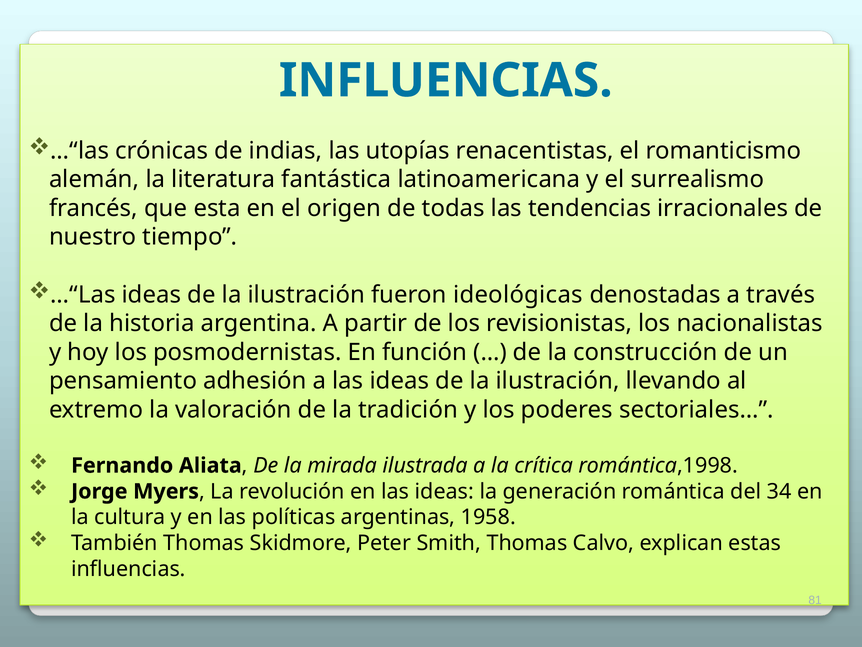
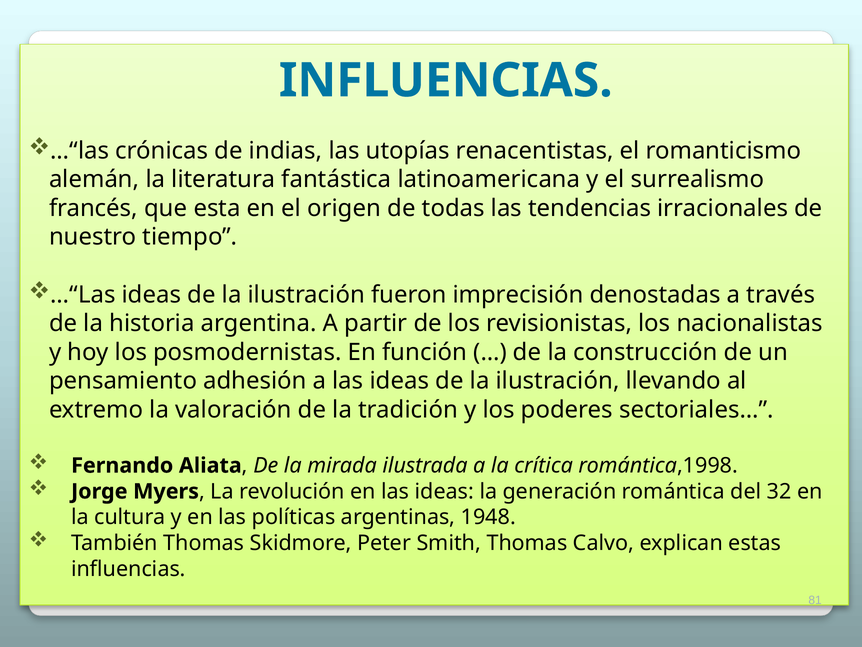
ideológicas: ideológicas -> imprecisión (518, 294)
34: 34 -> 32 (779, 491)
1958: 1958 -> 1948 (488, 517)
